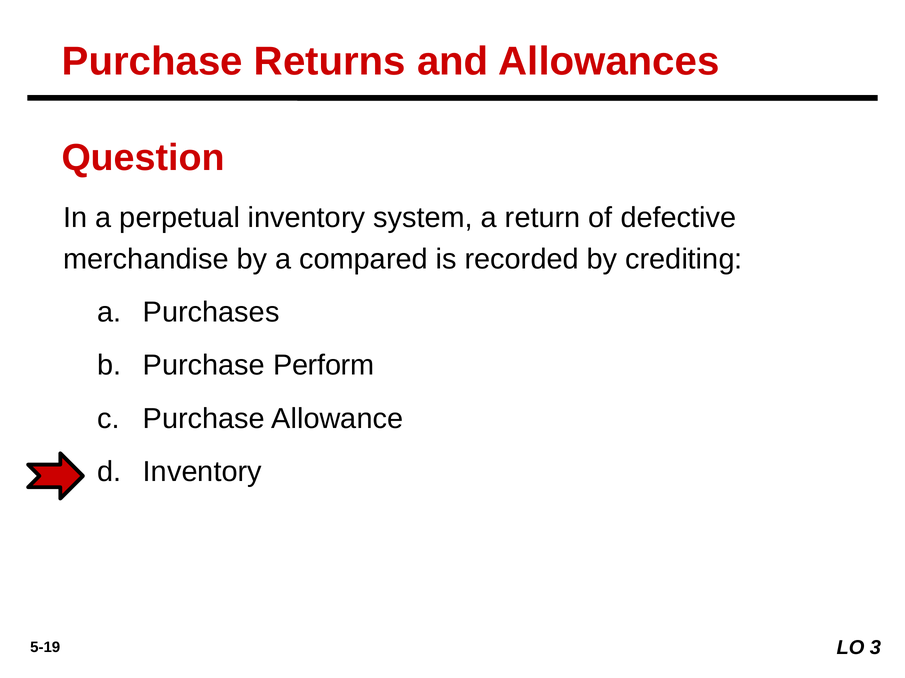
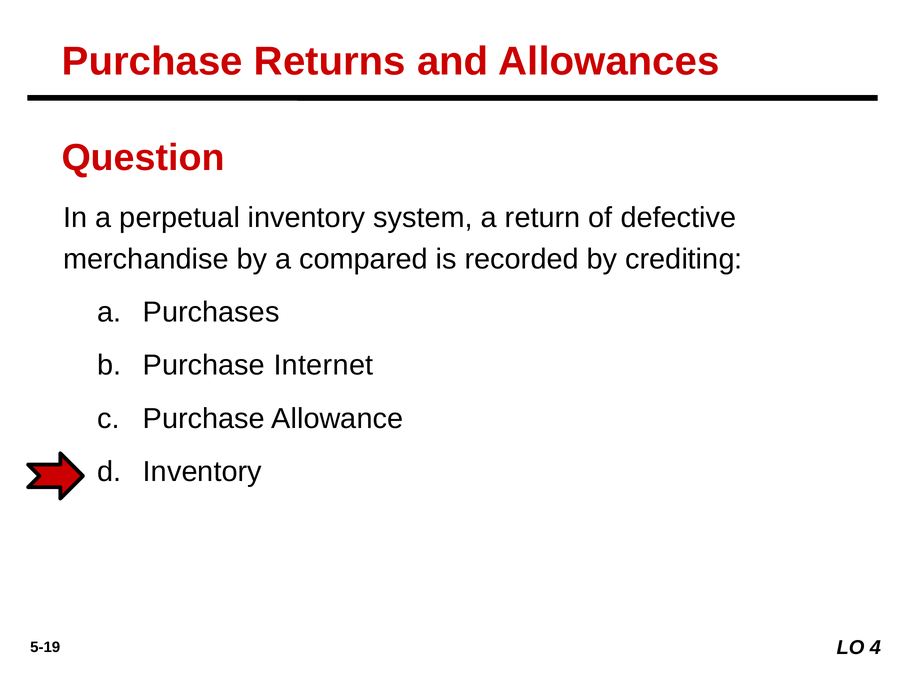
Perform: Perform -> Internet (323, 366)
3: 3 -> 4 (875, 648)
